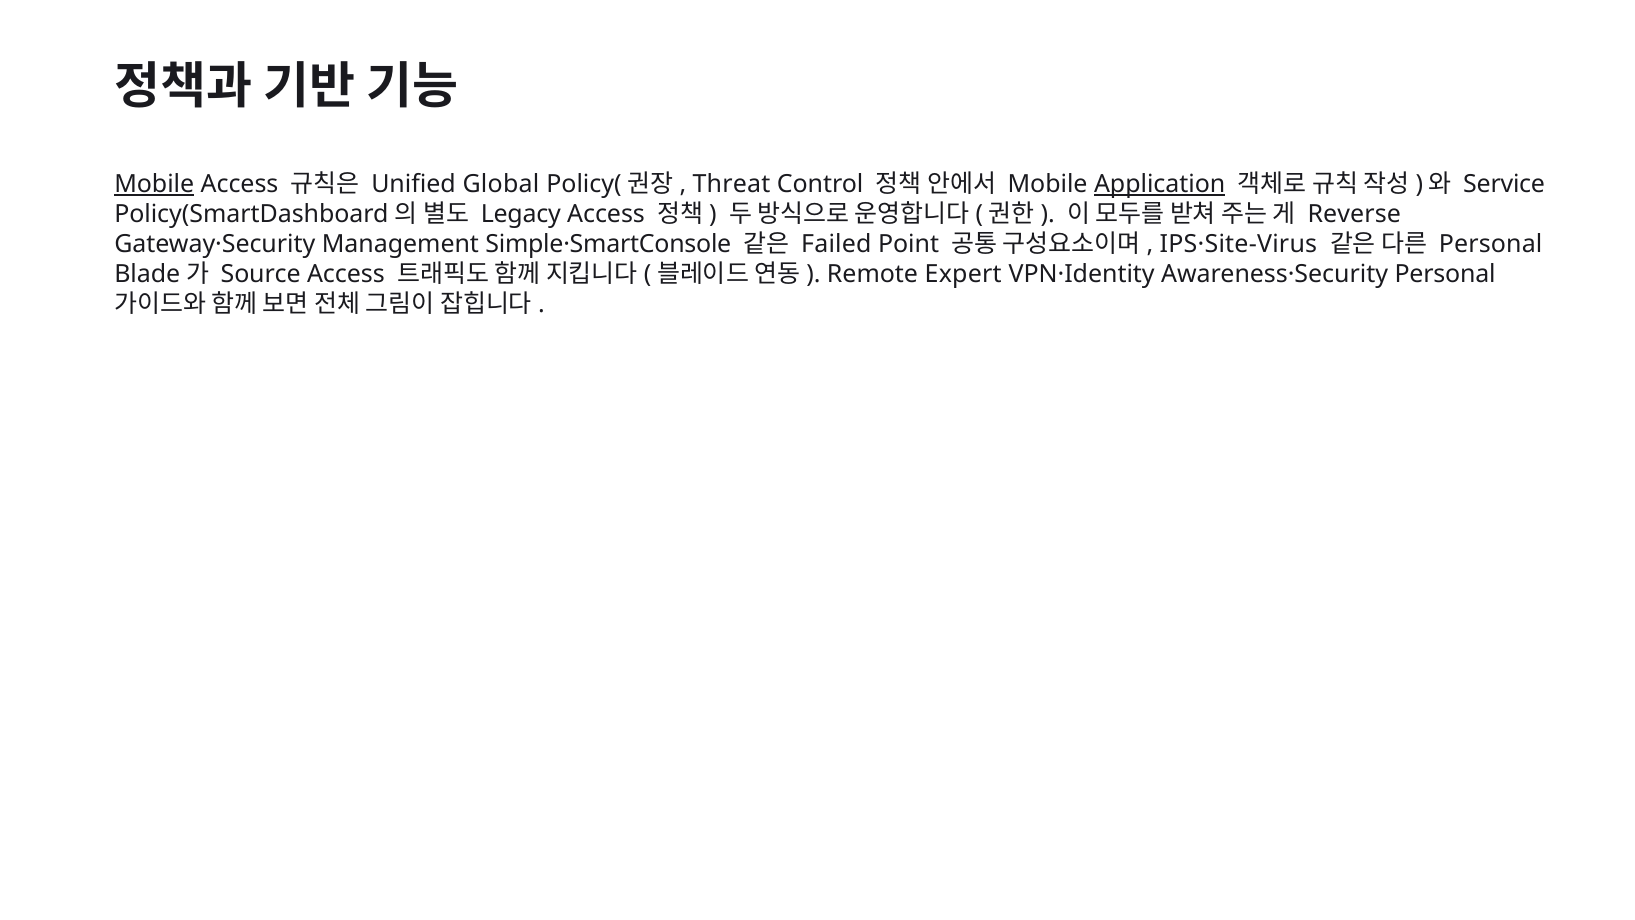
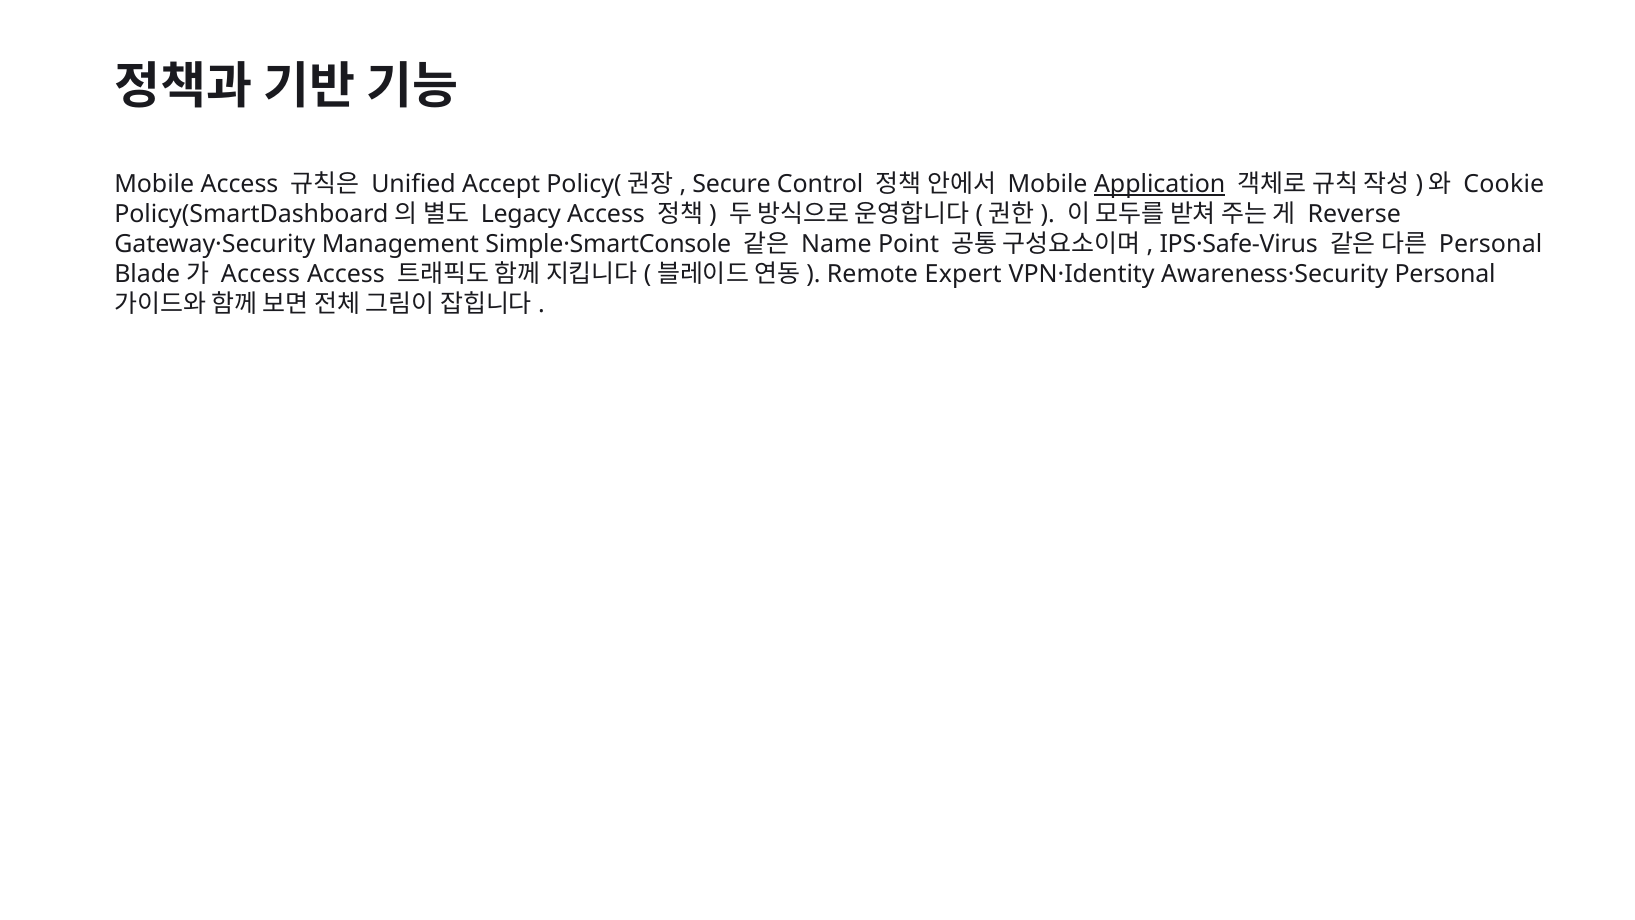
Mobile underline: present -> none (154, 184)
Global: Global -> Accept (501, 184)
Threat: Threat -> Secure (732, 184)
Service: Service -> Cookie (1504, 184)
Failed: Failed -> Name (836, 244)
IPS·Site-Virus: IPS·Site-Virus -> IPS·Safe-Virus (1239, 244)
Source: Source -> Access (260, 274)
